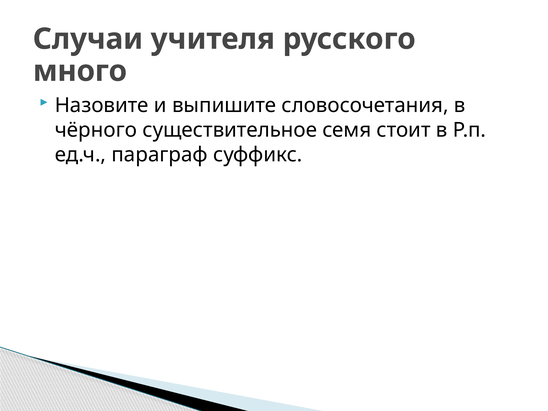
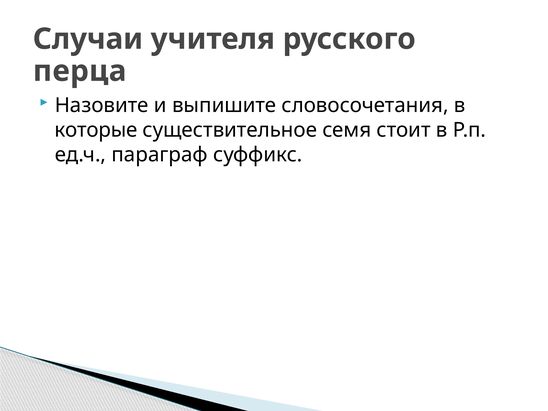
много: много -> перца (80, 71)
чёрного: чёрного -> которые (96, 130)
